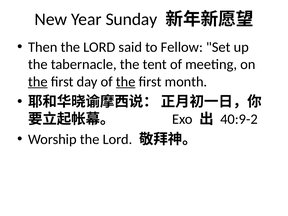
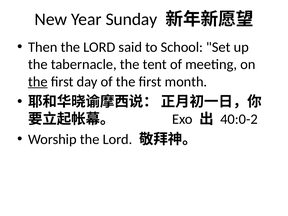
Fellow: Fellow -> School (182, 47)
the underline: present -> none (126, 82)
40:9-2: 40:9-2 -> 40:0-2 (239, 119)
